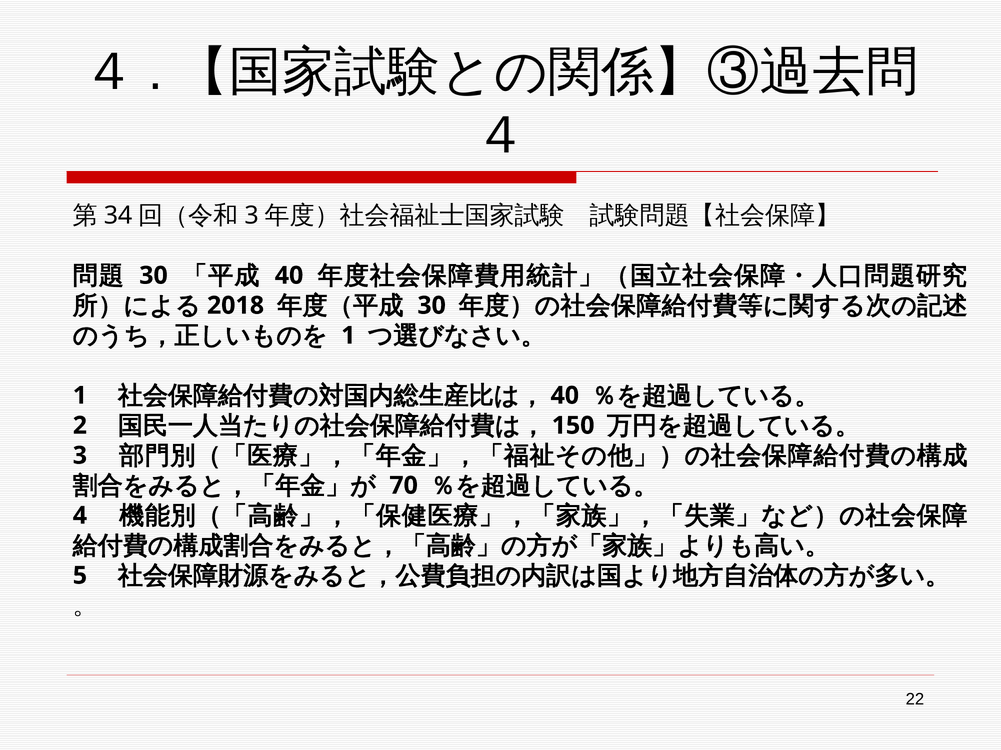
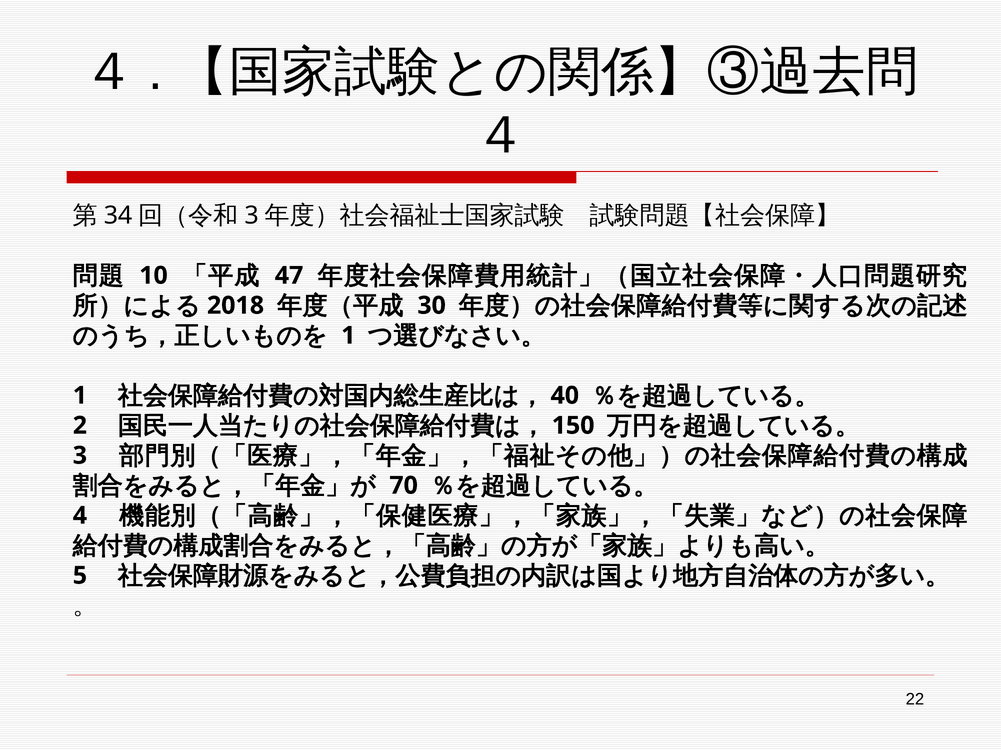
30: 30 -> 10 (153, 276)
40: 40 -> 47 (289, 276)
